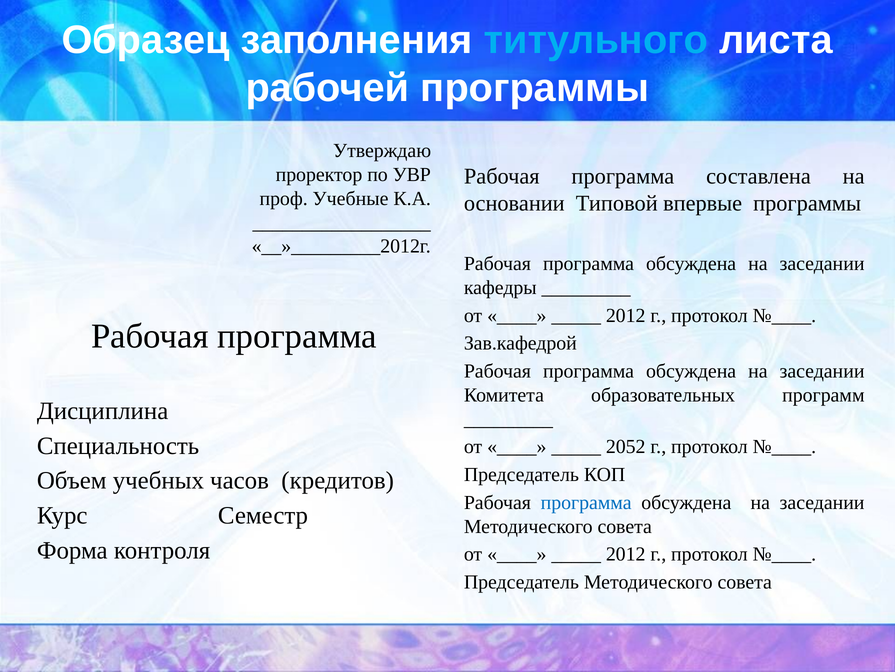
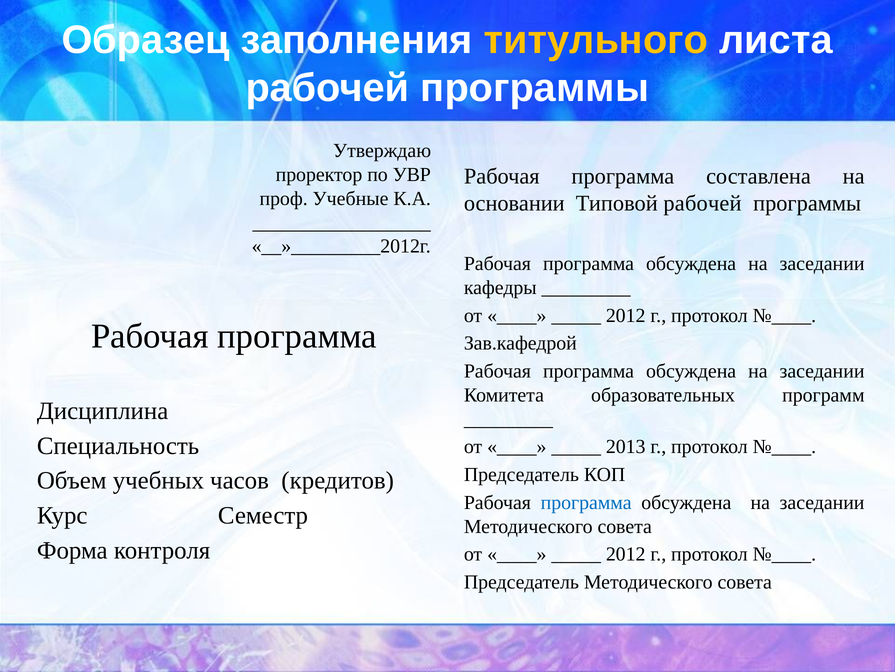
титульного colour: light blue -> yellow (596, 40)
Типовой впервые: впервые -> рабочей (703, 203)
2052: 2052 -> 2013 (626, 446)
